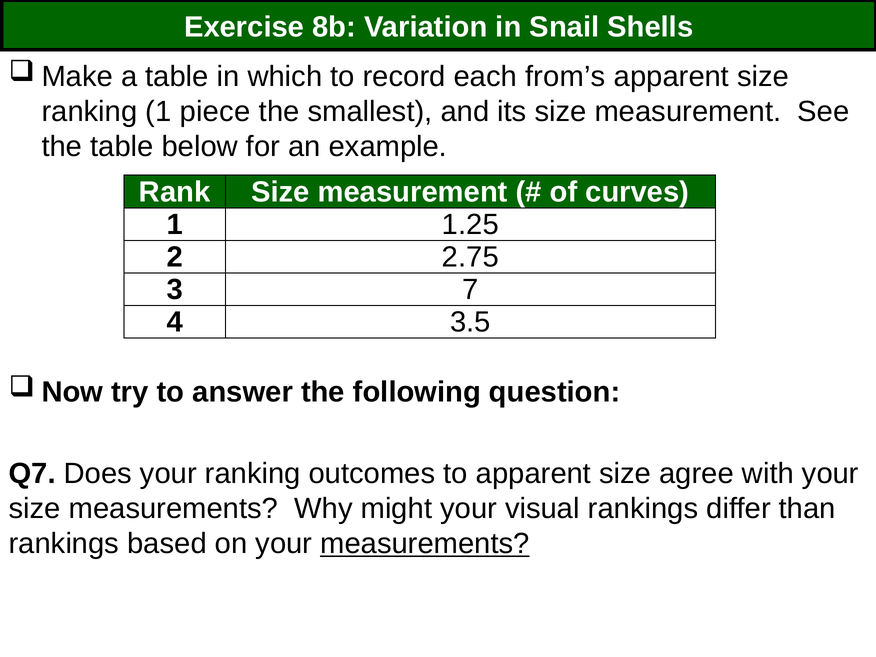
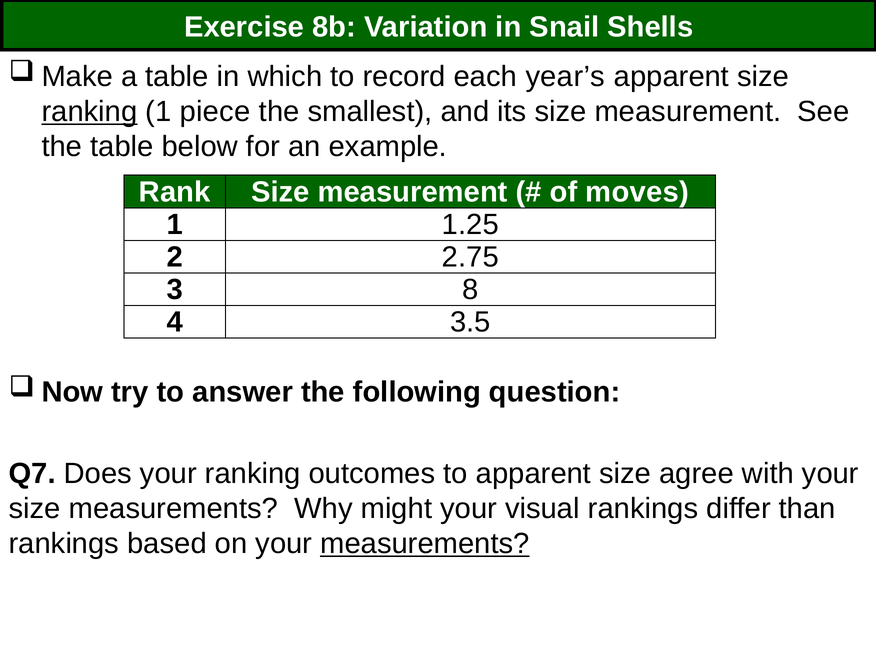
from’s: from’s -> year’s (565, 77)
ranking underline: none -> present (89, 112)
curves: curves -> moves (637, 192)
7: 7 -> 8 (470, 290)
